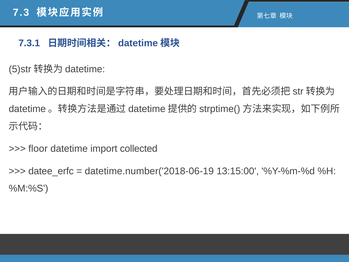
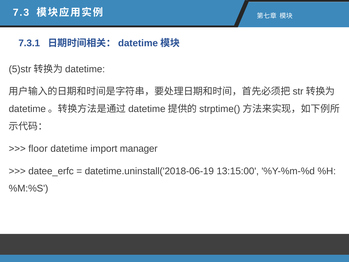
collected: collected -> manager (139, 149)
datetime.number('2018-06-19: datetime.number('2018-06-19 -> datetime.uninstall('2018-06-19 (149, 171)
